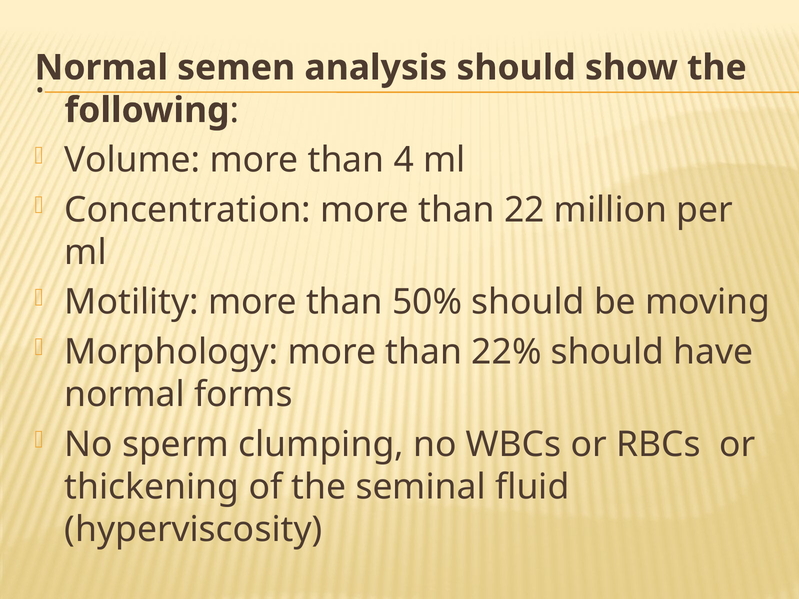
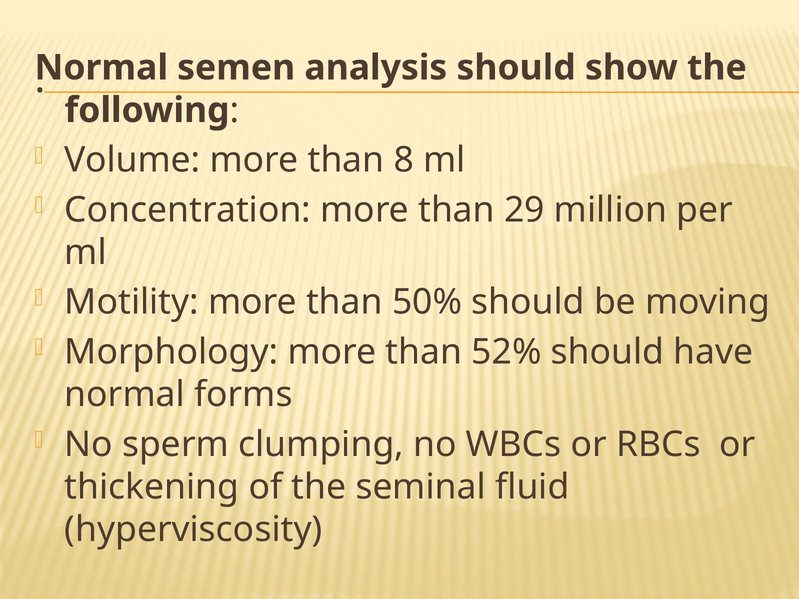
4: 4 -> 8 (404, 160)
22: 22 -> 29 (524, 210)
22%: 22% -> 52% (507, 352)
